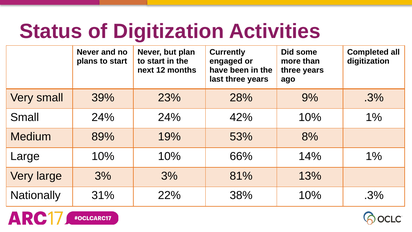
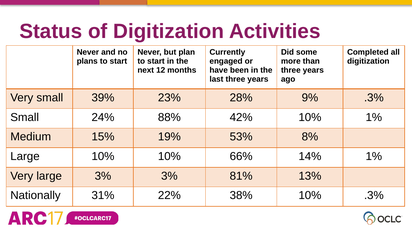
24% 24%: 24% -> 88% (169, 117)
89%: 89% -> 15% (103, 137)
